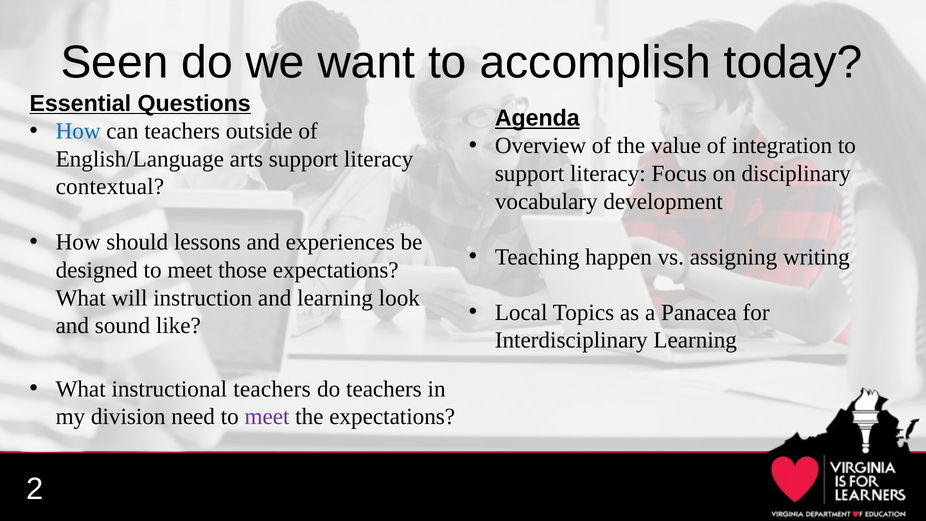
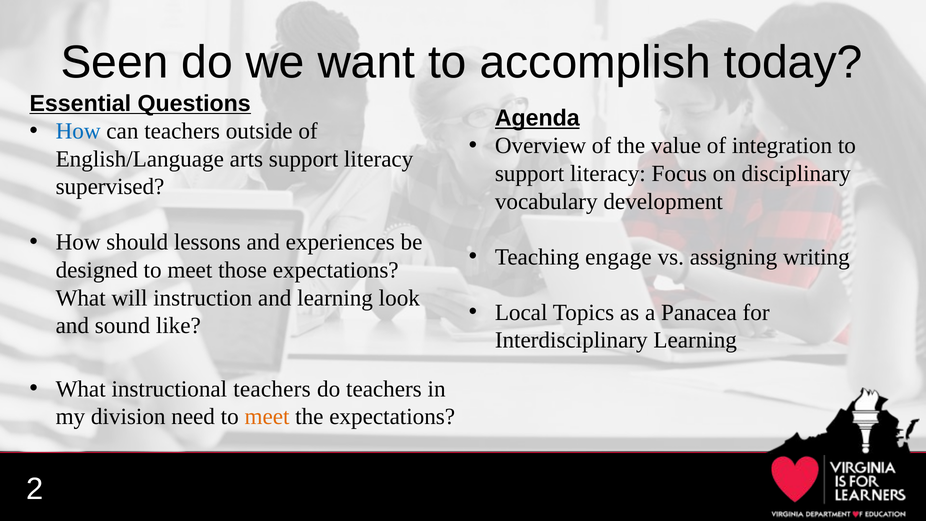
contextual: contextual -> supervised (110, 187)
happen: happen -> engage (618, 257)
meet colour: purple -> orange (267, 417)
